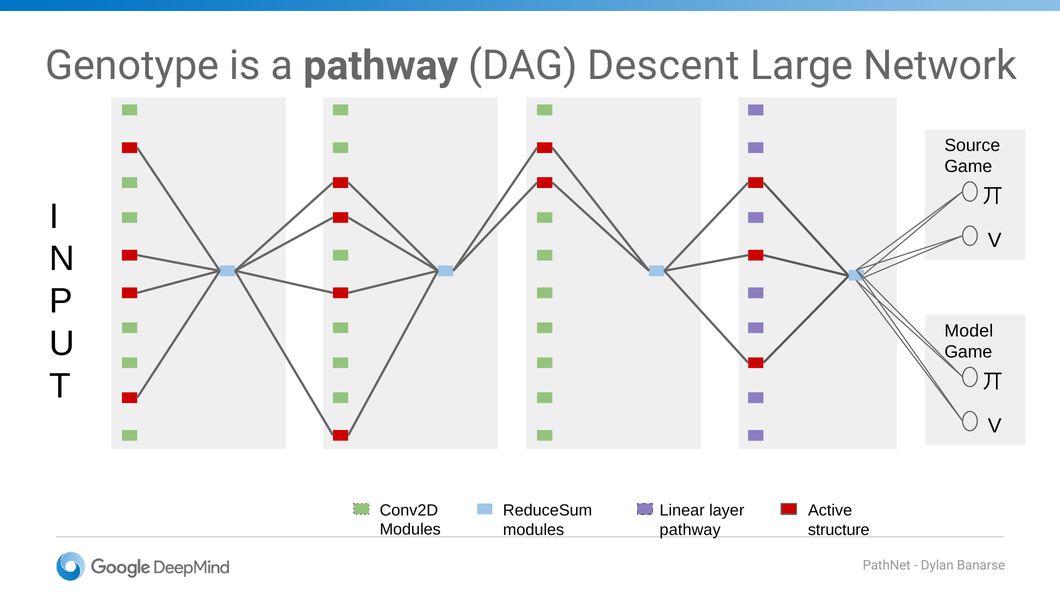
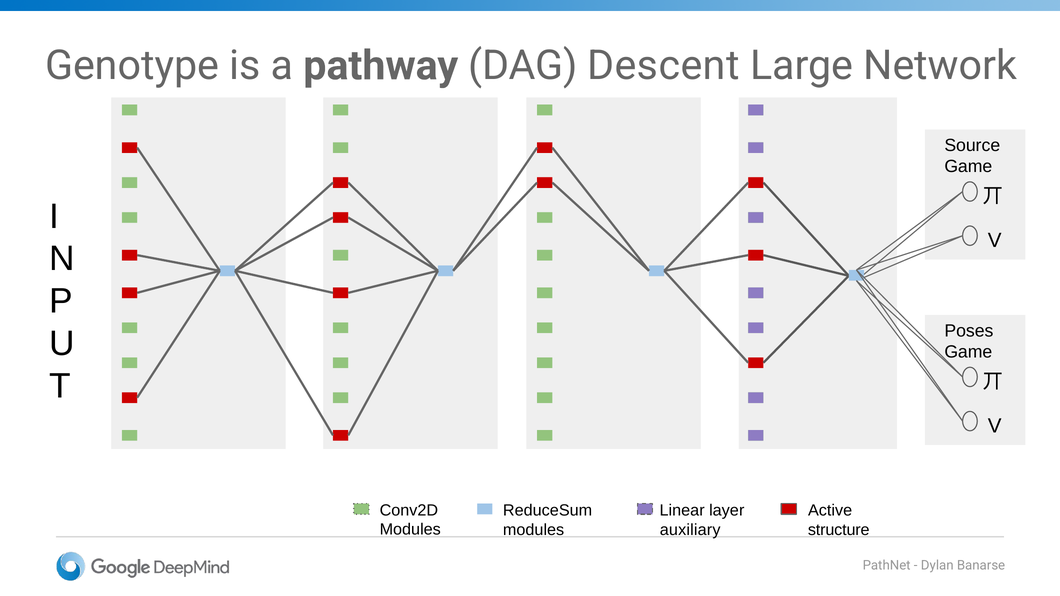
Model: Model -> Poses (969, 331)
pathway: pathway -> auxiliary (690, 530)
